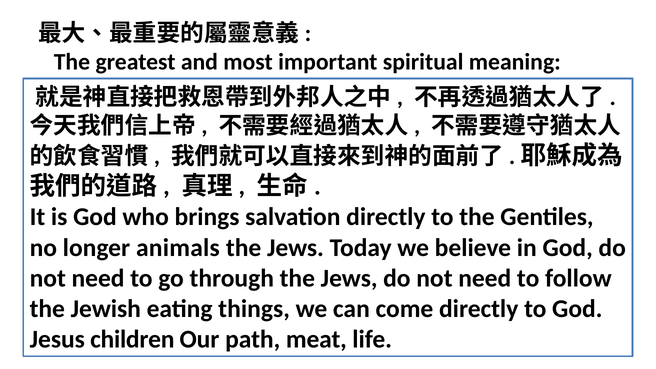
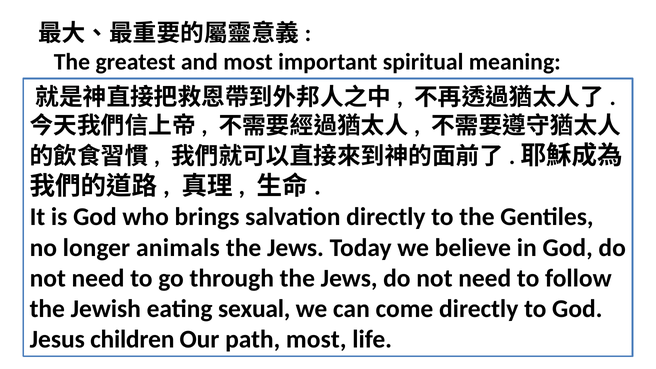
things: things -> sexual (254, 309)
path meat: meat -> most (316, 339)
